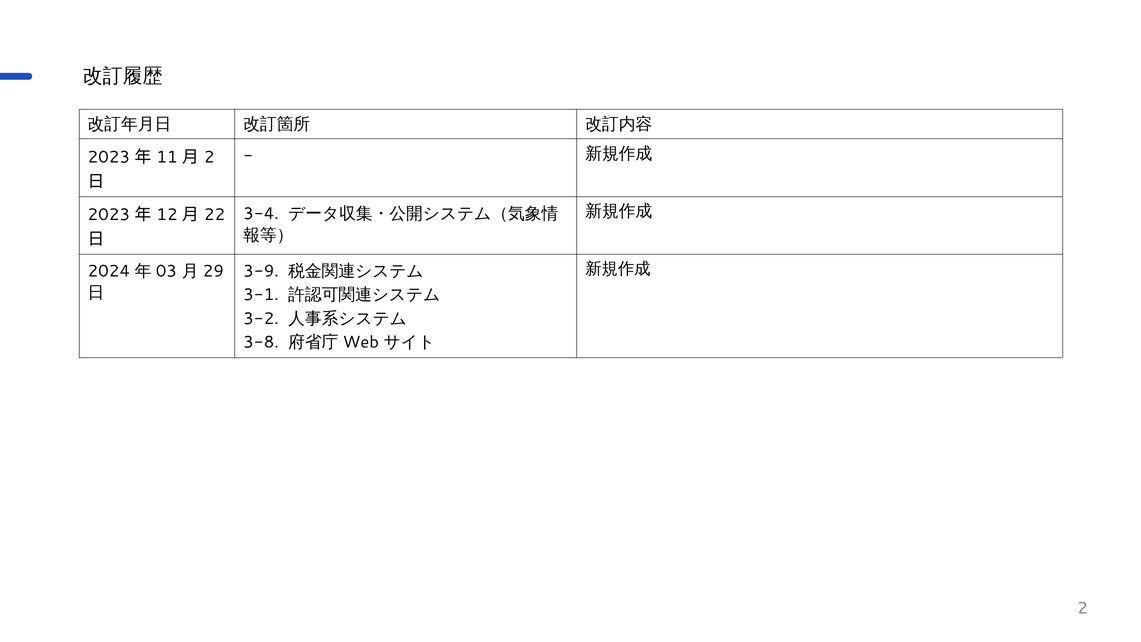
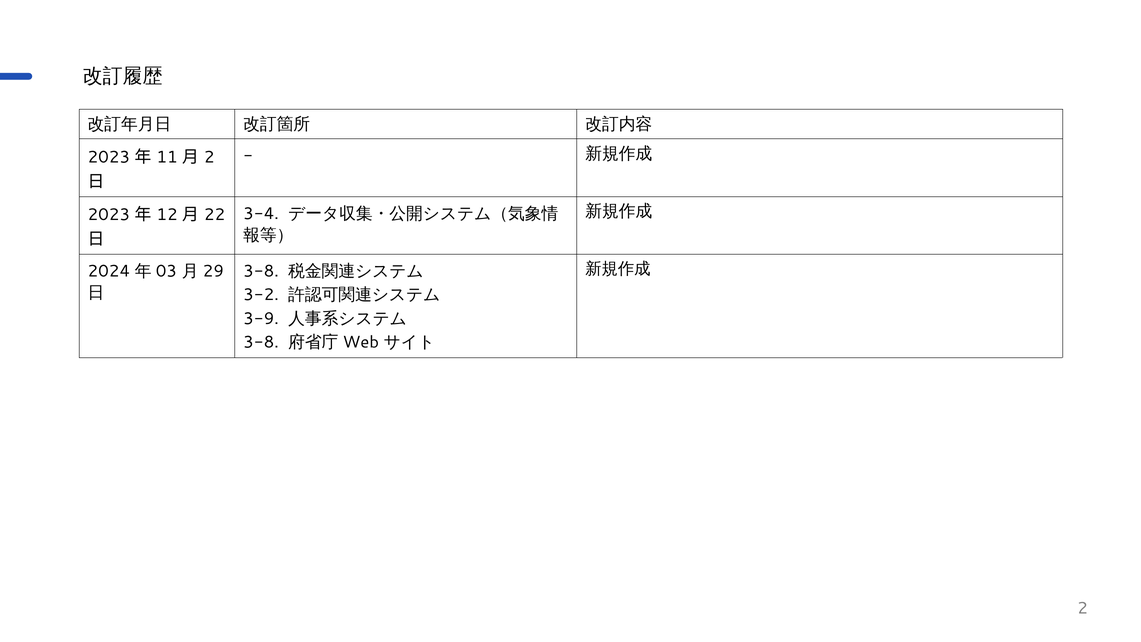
3-9: 3-9 -> 3-8 (261, 271)
3-1: 3-1 -> 3-2 (261, 295)
3-2: 3-2 -> 3-9 (261, 318)
